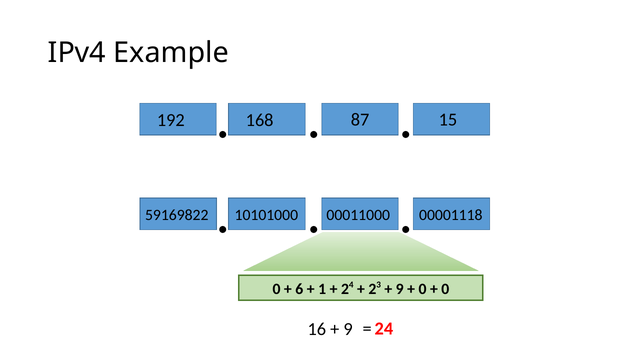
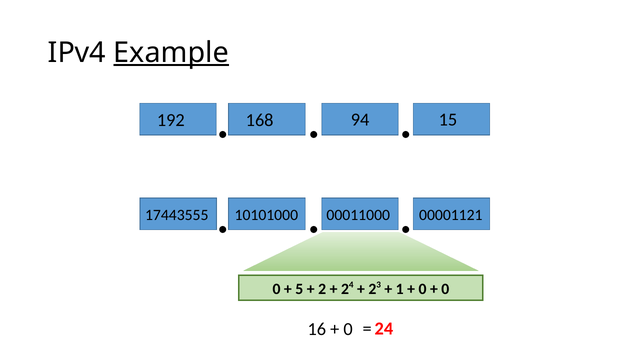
Example underline: none -> present (171, 53)
87: 87 -> 94 (360, 120)
59169822: 59169822 -> 17443555 (177, 215)
00001118: 00001118 -> 00001121 (451, 215)
6: 6 -> 5 (299, 289)
1: 1 -> 2 (322, 289)
9: 9 -> 1 (400, 289)
9: 9 -> 0 (348, 329)
